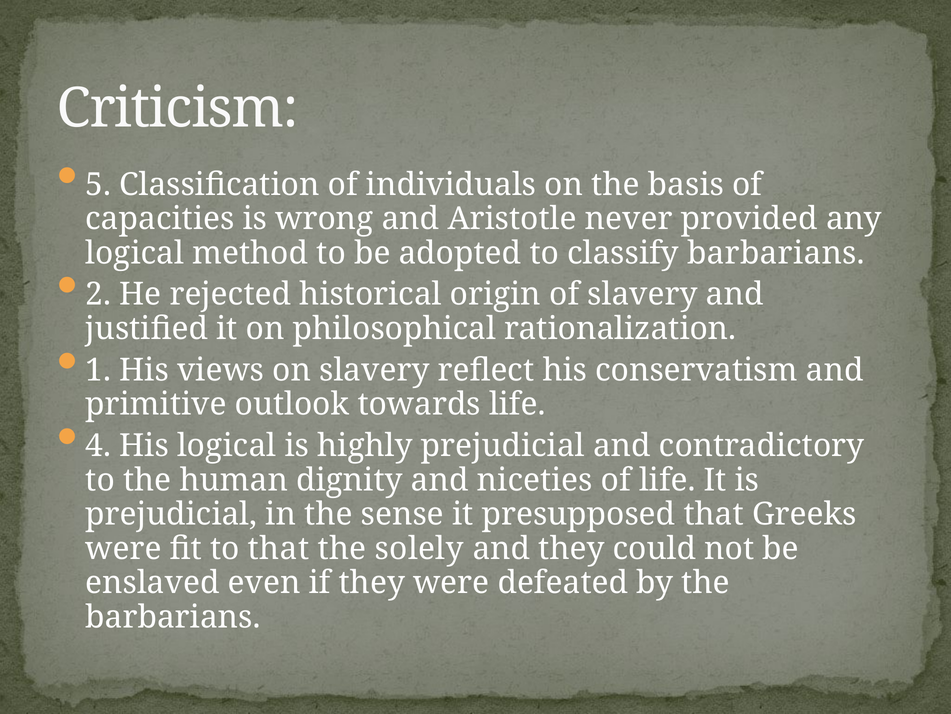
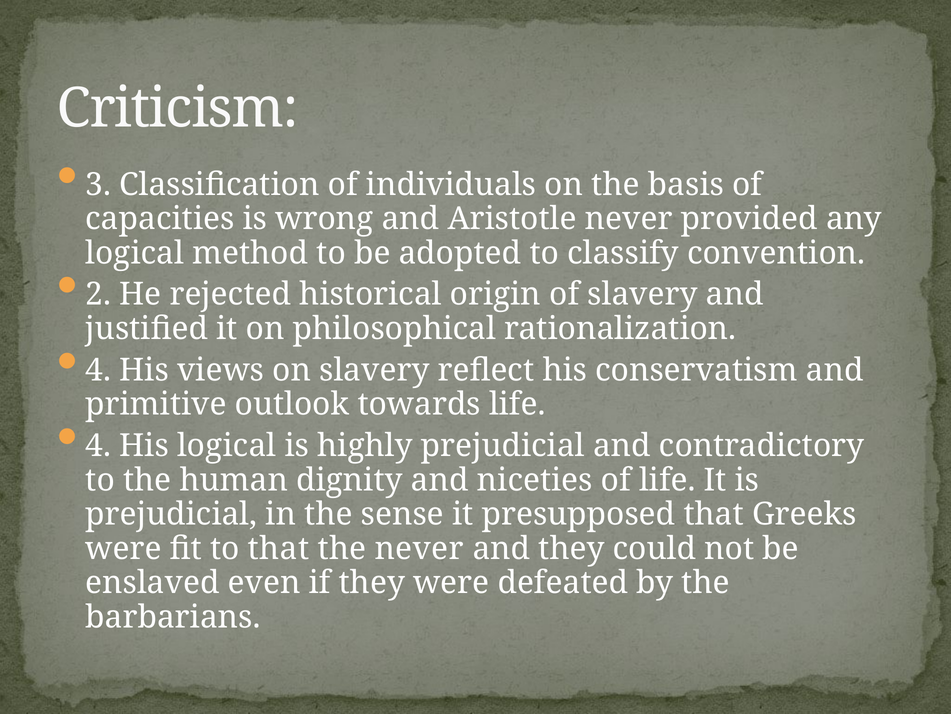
5: 5 -> 3 (98, 184)
classify barbarians: barbarians -> convention (776, 253)
1: 1 -> 4 (98, 370)
the solely: solely -> never (419, 548)
